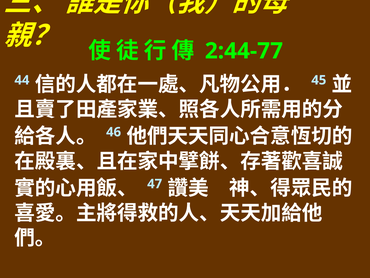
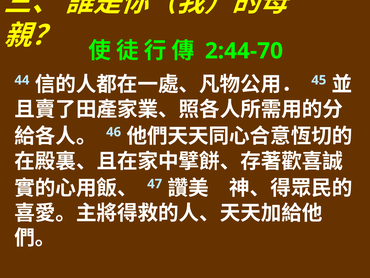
2:44-77: 2:44-77 -> 2:44-70 (244, 51)
